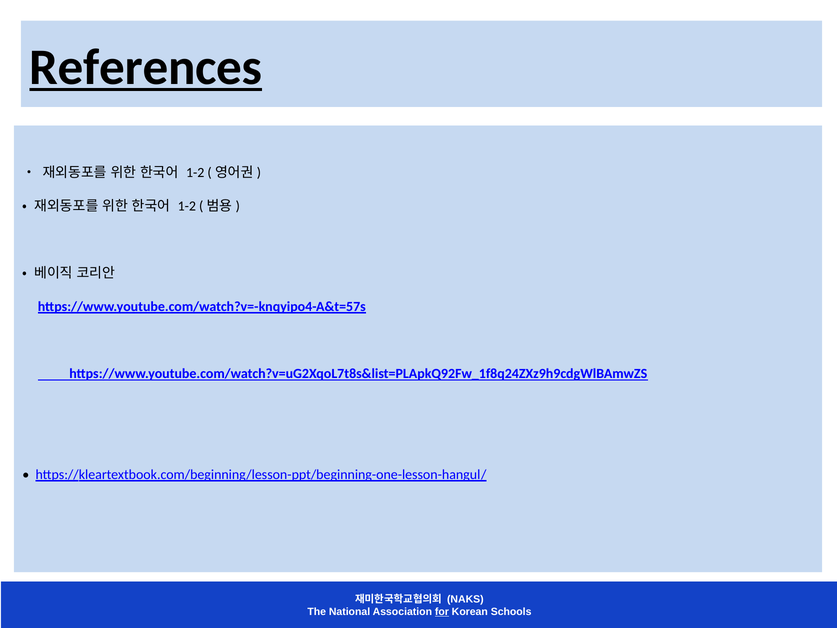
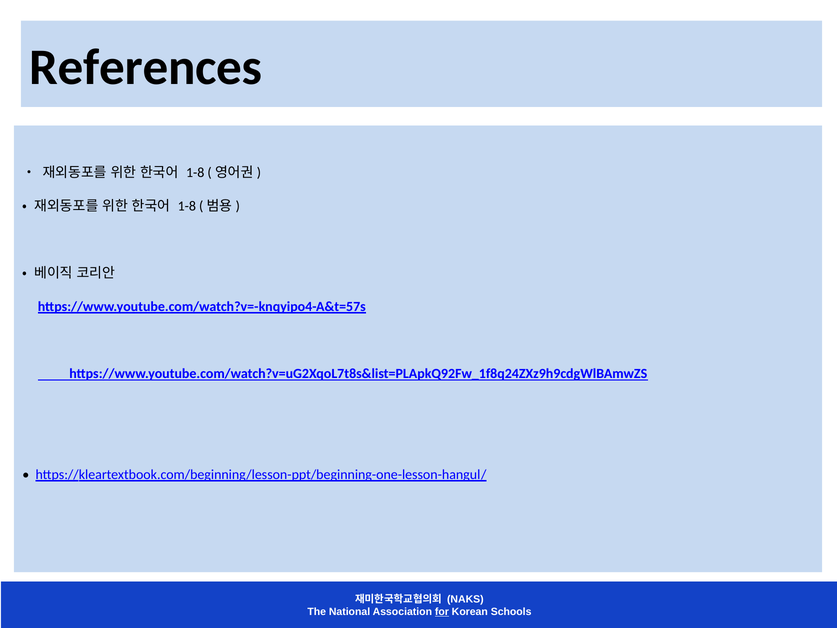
References underline: present -> none (146, 67)
1-2: 1-2 -> 1-8 (195, 173)
1-2: 1-2 -> 1-8 (187, 206)
